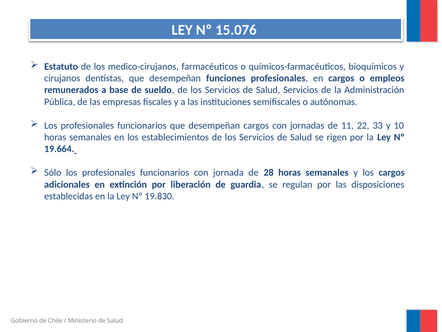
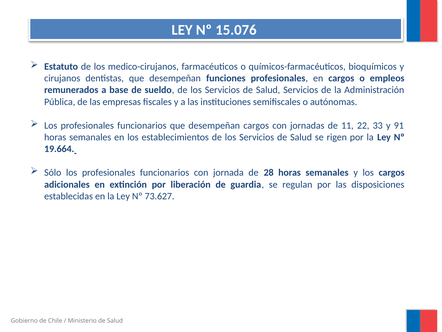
10: 10 -> 91 (399, 125)
19.830: 19.830 -> 73.627 (160, 196)
